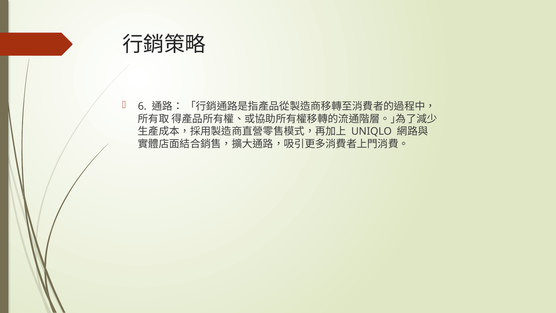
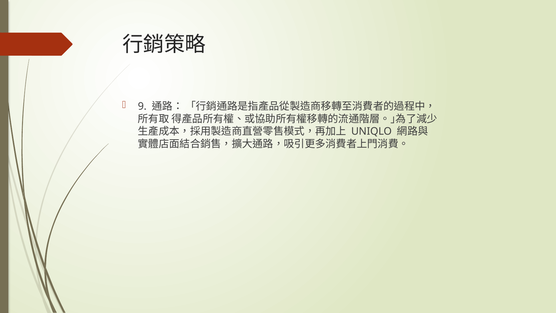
6: 6 -> 9 (142, 106)
